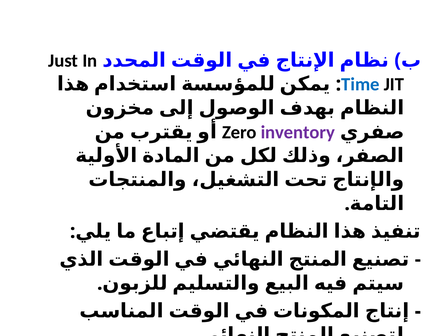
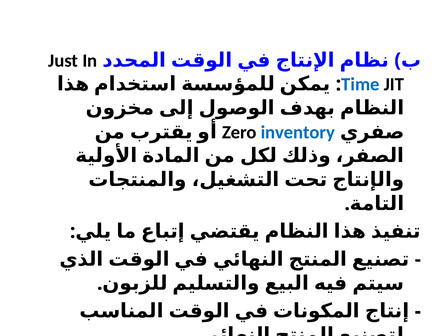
inventory colour: purple -> blue (298, 132)
